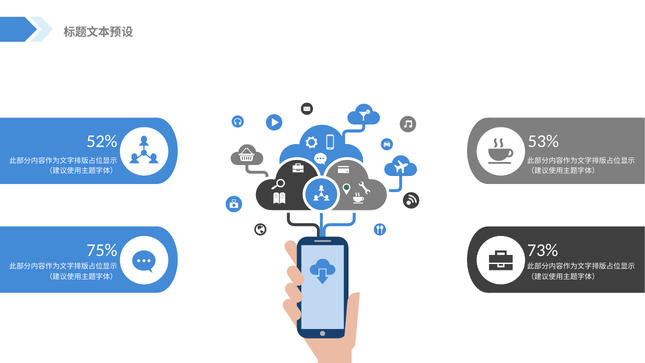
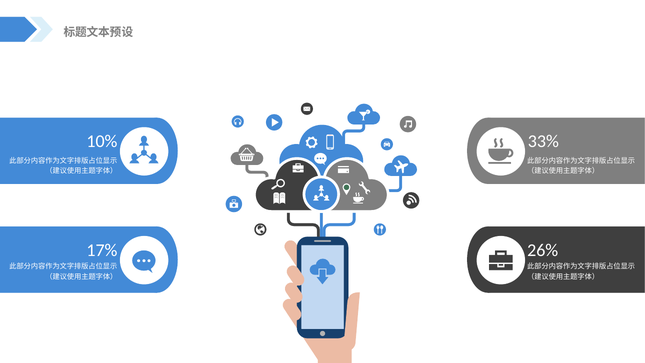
52%: 52% -> 10% (102, 141)
53%: 53% -> 33% (543, 141)
75%: 75% -> 17% (102, 250)
73%: 73% -> 26% (543, 250)
